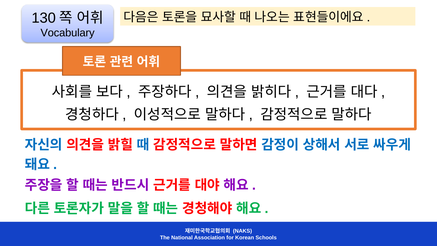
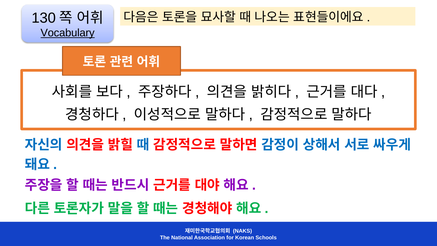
Vocabulary underline: none -> present (68, 33)
